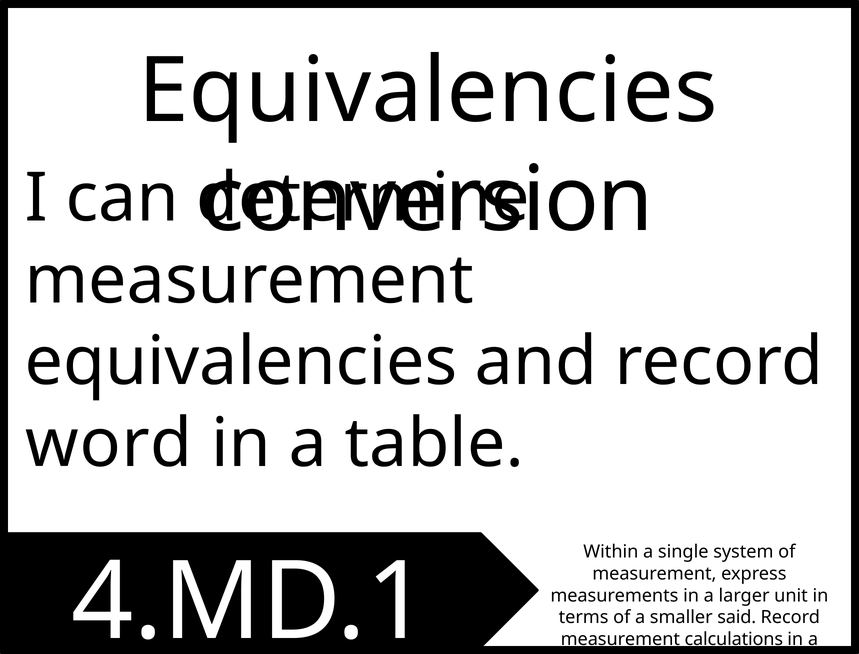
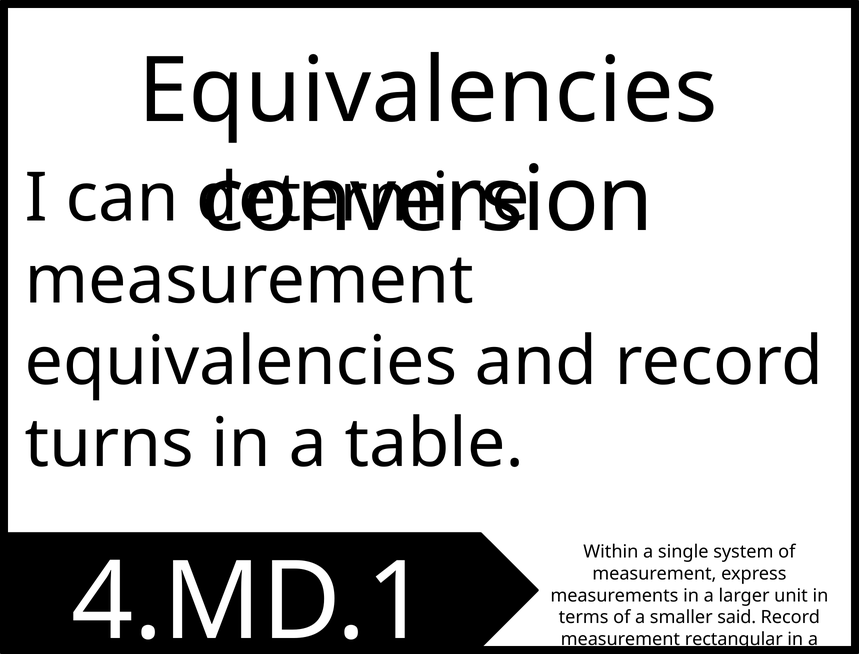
word: word -> turns (109, 444)
calculations: calculations -> rectangular (734, 640)
